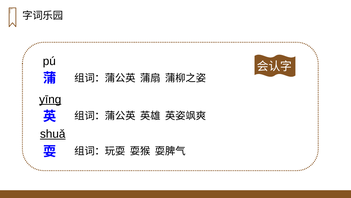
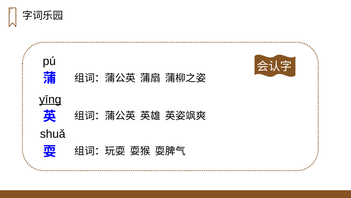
shuǎ underline: present -> none (53, 134)
